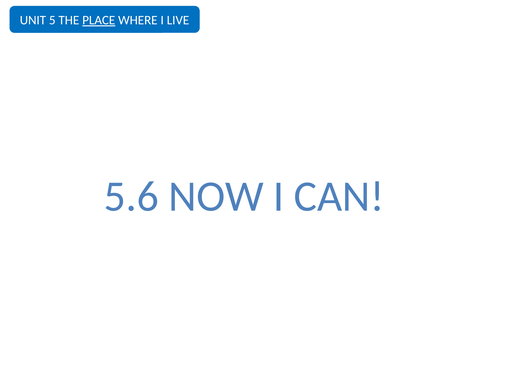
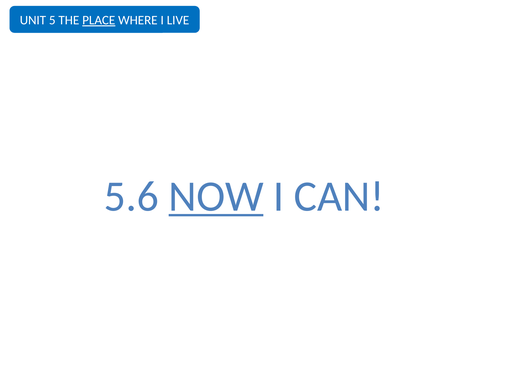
NOW underline: none -> present (216, 196)
